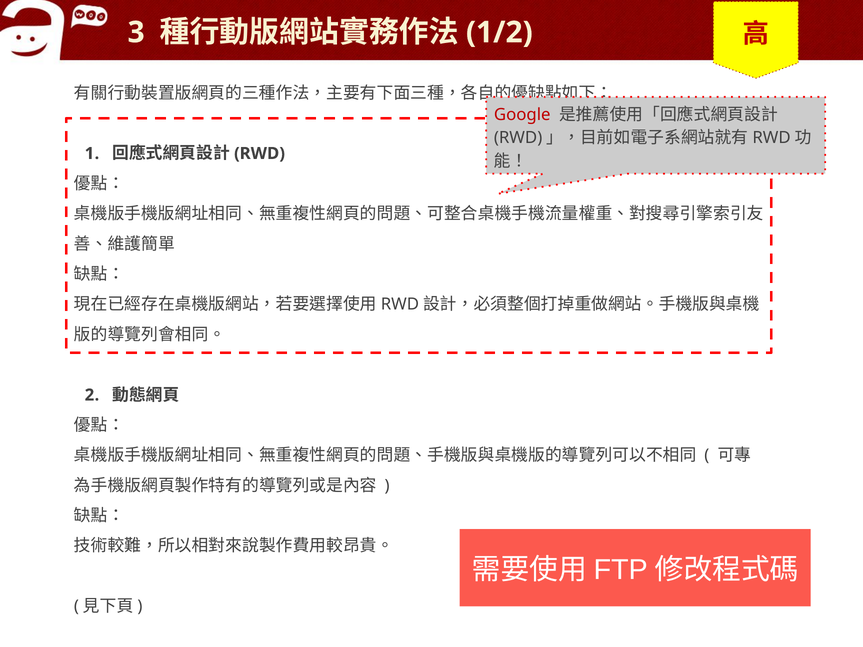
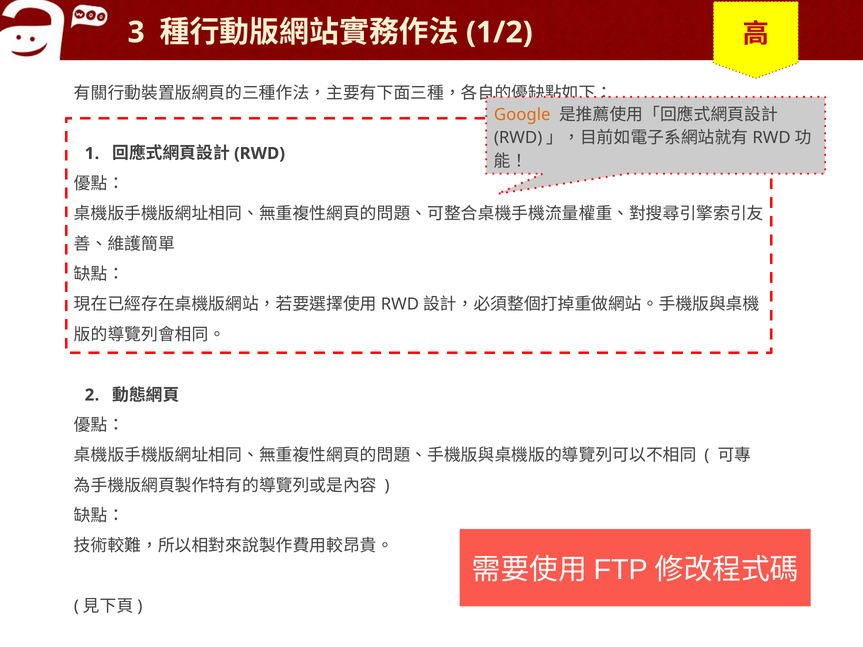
Google colour: red -> orange (522, 115)
